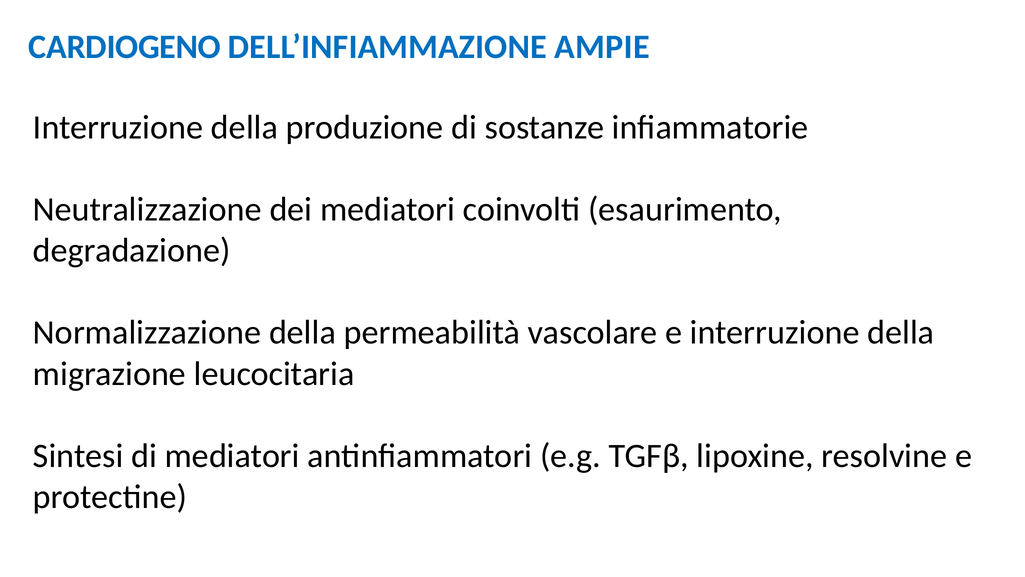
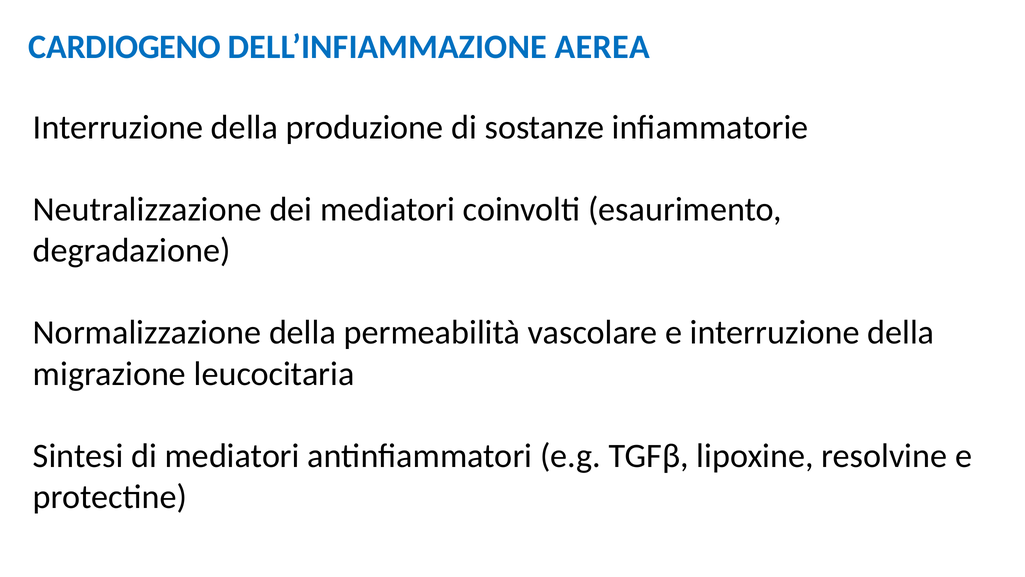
AMPIE: AMPIE -> AEREA (602, 47)
